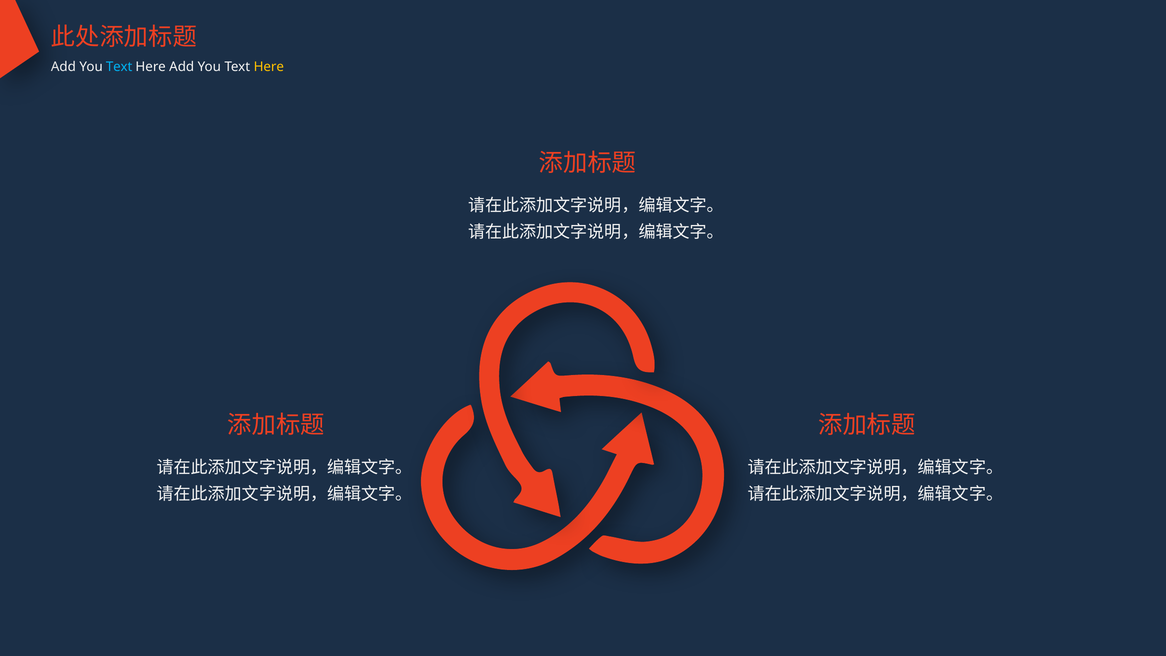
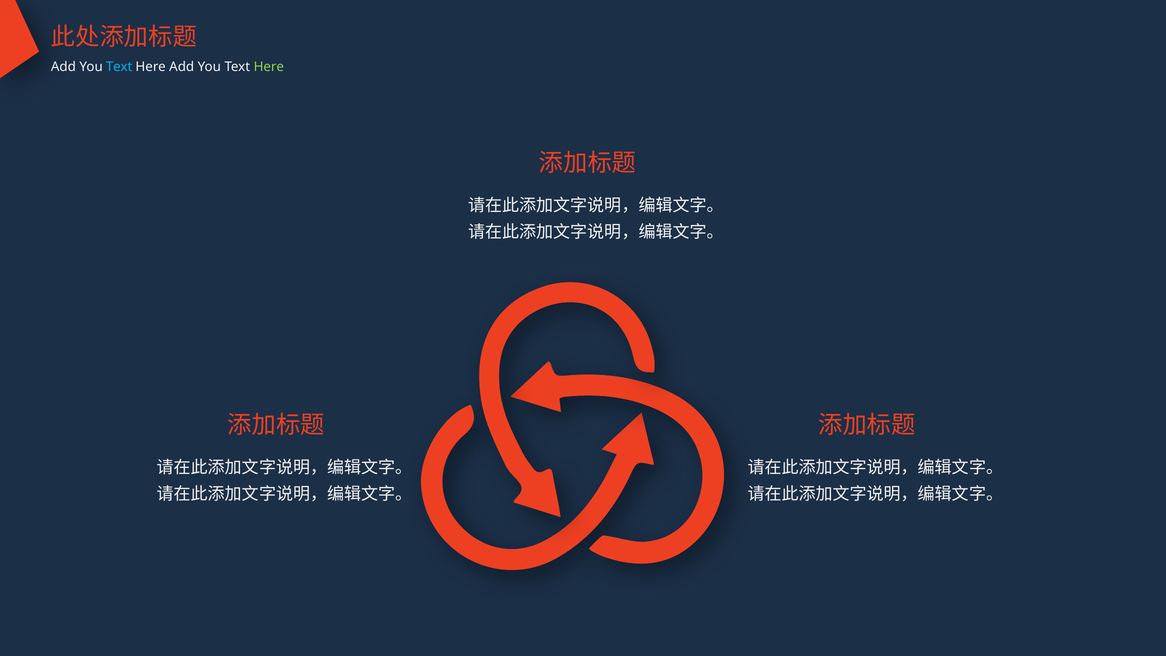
Here colour: yellow -> light green (269, 67)
